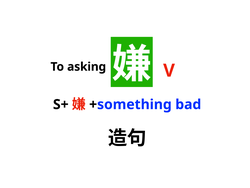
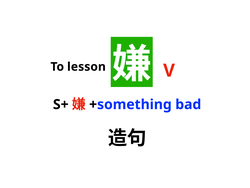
asking: asking -> lesson (86, 67)
